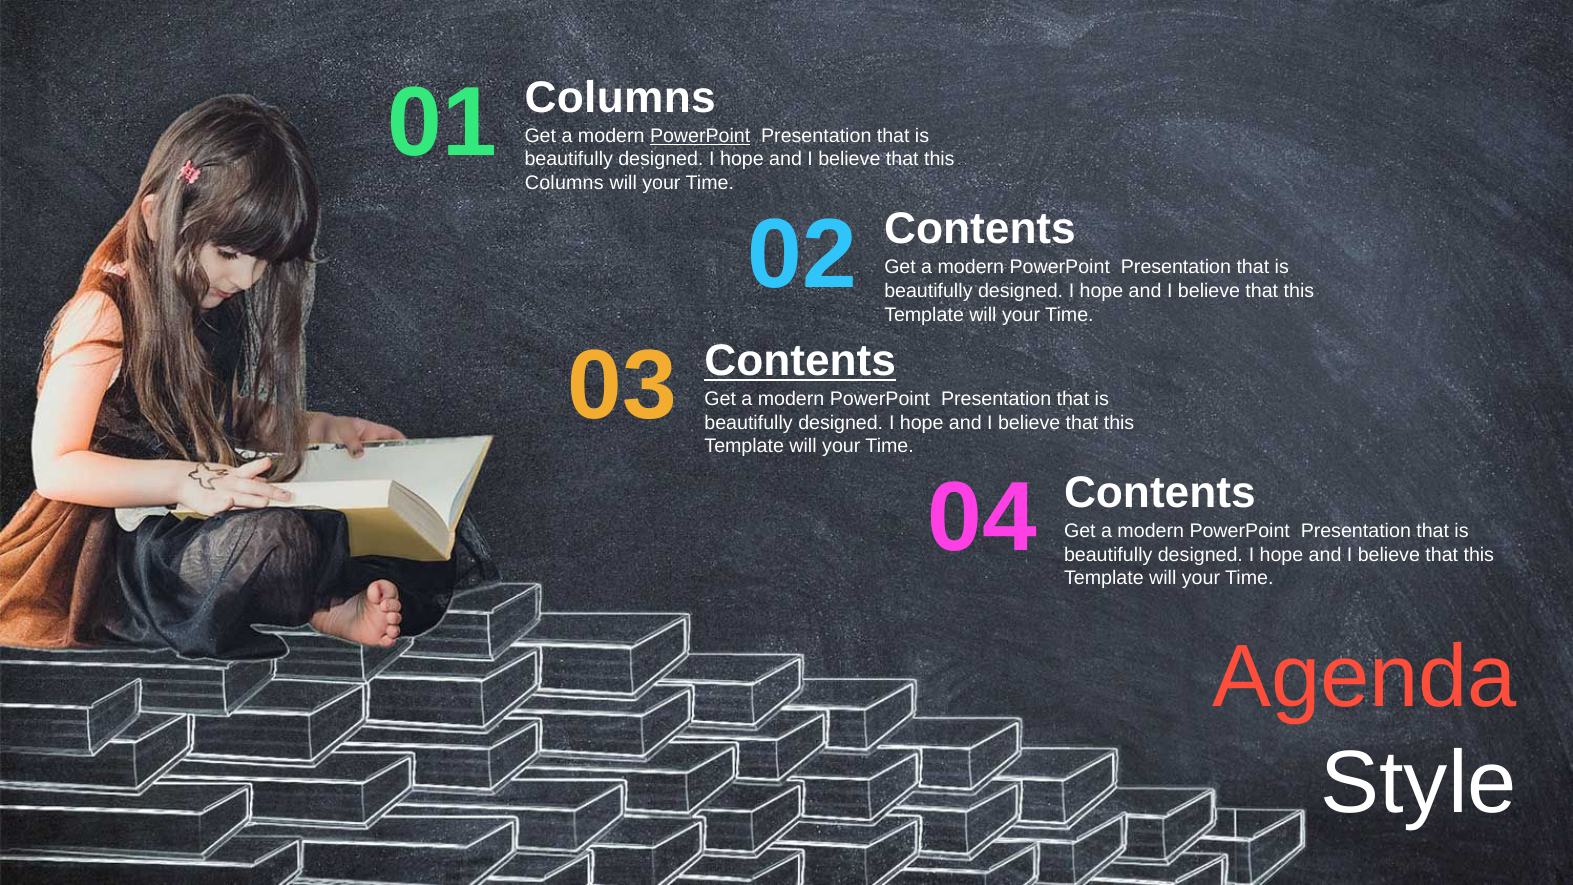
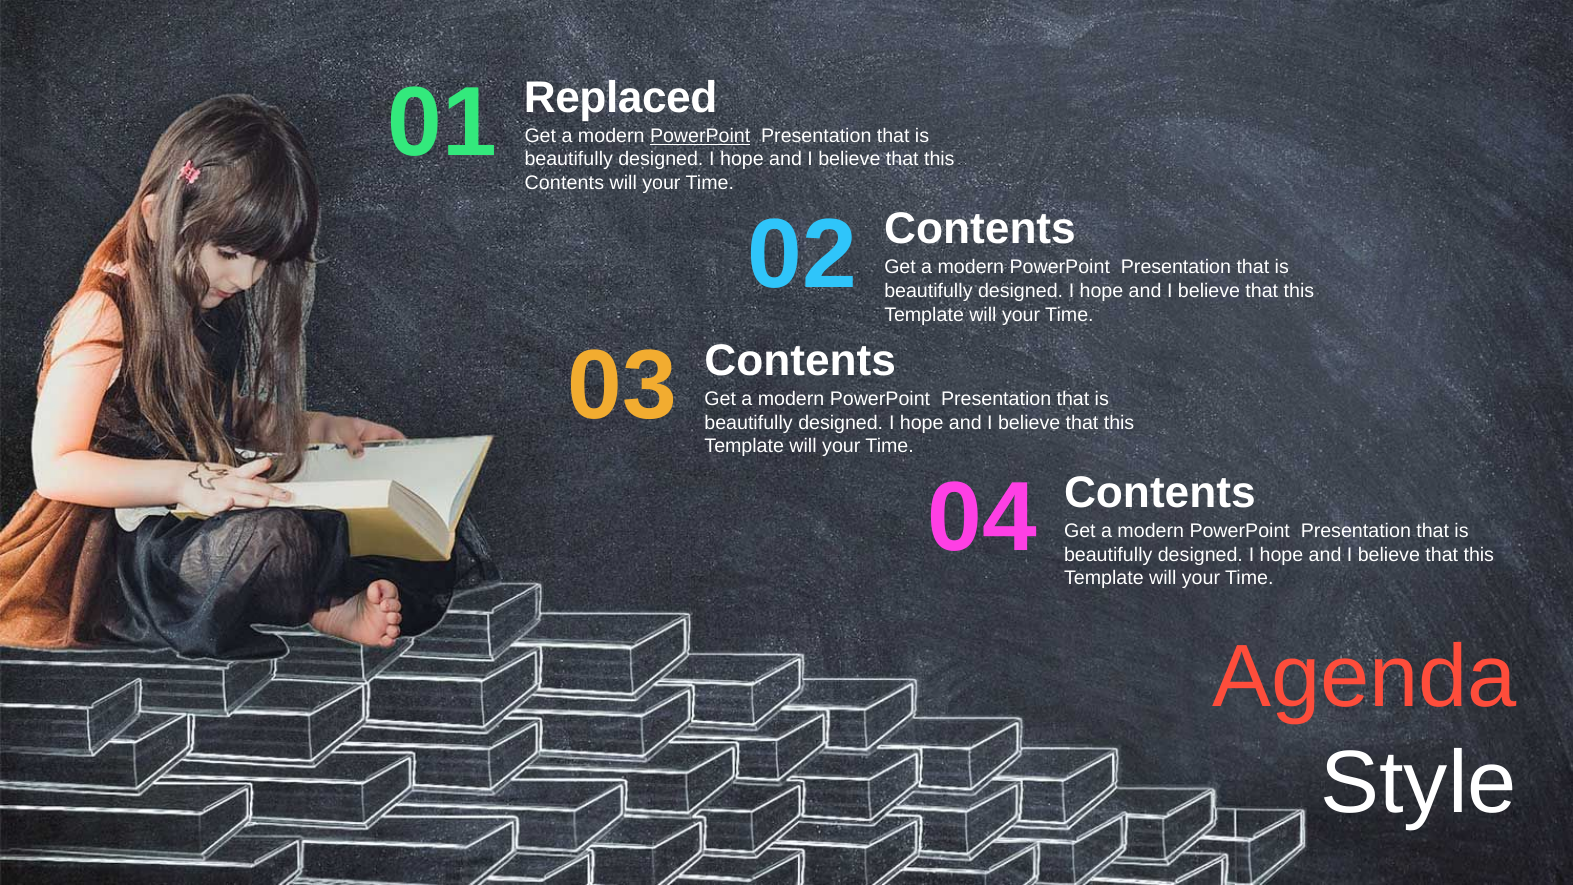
Columns: Columns -> Replaced (621, 97)
Columns: Columns -> Contents (564, 183)
Contents underline: present -> none (800, 361)
